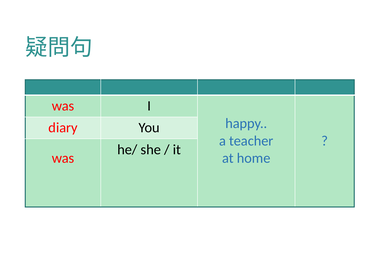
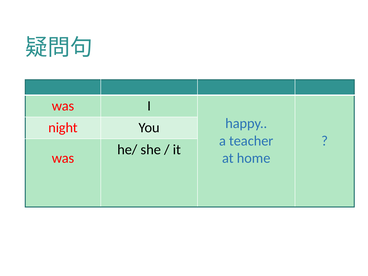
diary: diary -> night (63, 128)
